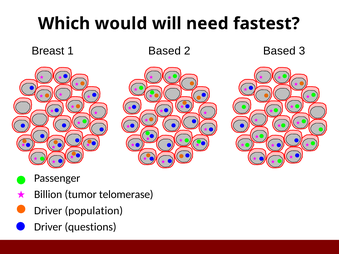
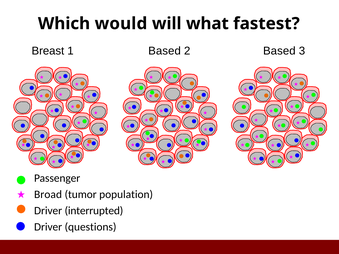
need: need -> what (207, 24)
Billion: Billion -> Broad (48, 195)
telomerase: telomerase -> population (126, 195)
population: population -> interrupted (94, 211)
